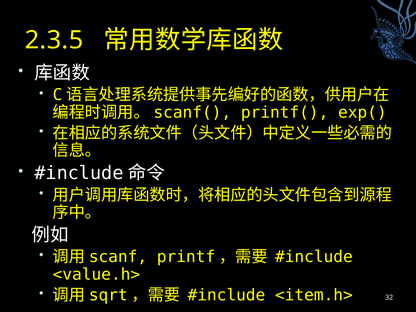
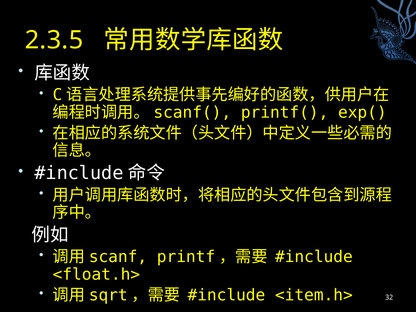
<value.h>: <value.h> -> <float.h> (96, 274)
